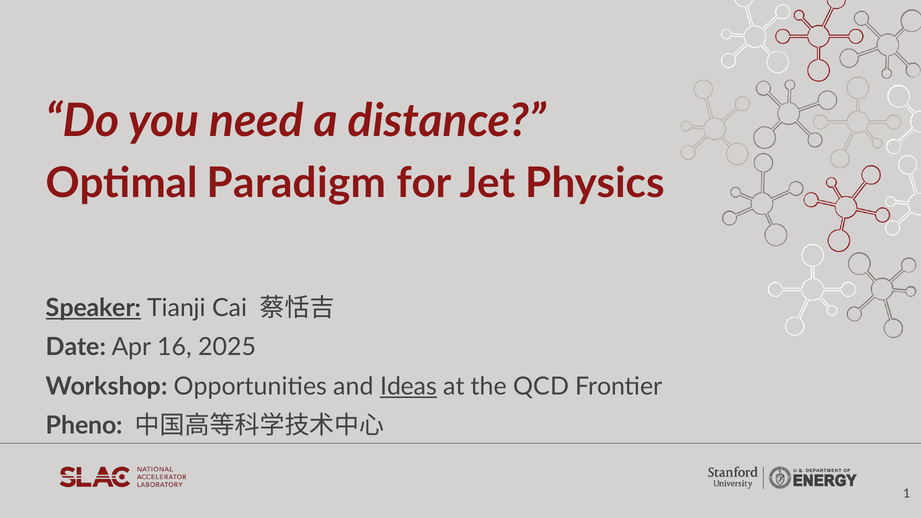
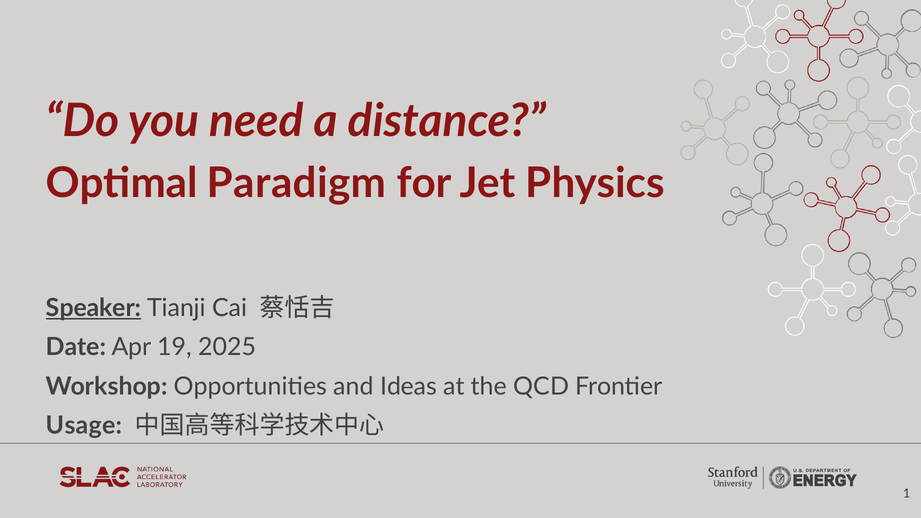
16: 16 -> 19 (175, 347)
Ideas underline: present -> none (409, 386)
Pheno: Pheno -> Usage (84, 426)
